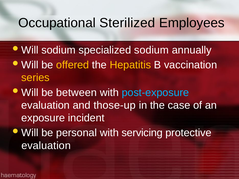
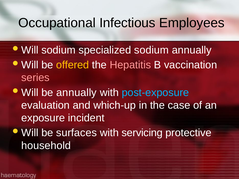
Sterilized: Sterilized -> Infectious (127, 23)
Hepatitis colour: yellow -> pink (130, 65)
series colour: yellow -> pink (35, 78)
be between: between -> annually (76, 93)
those-up: those-up -> which-up (115, 105)
personal: personal -> surfaces (76, 133)
evaluation: evaluation -> household (46, 146)
